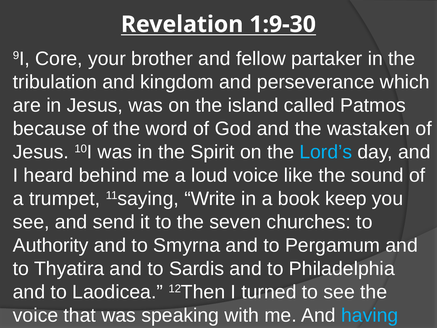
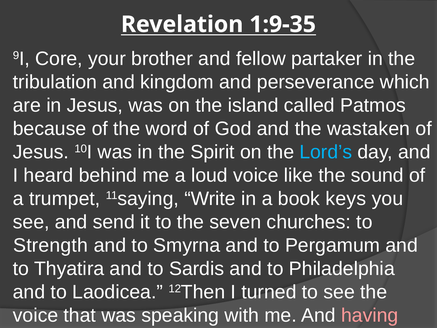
1:9-30: 1:9-30 -> 1:9-35 (283, 24)
keep: keep -> keys (346, 198)
Authority: Authority -> Strength (51, 245)
having colour: light blue -> pink (370, 315)
